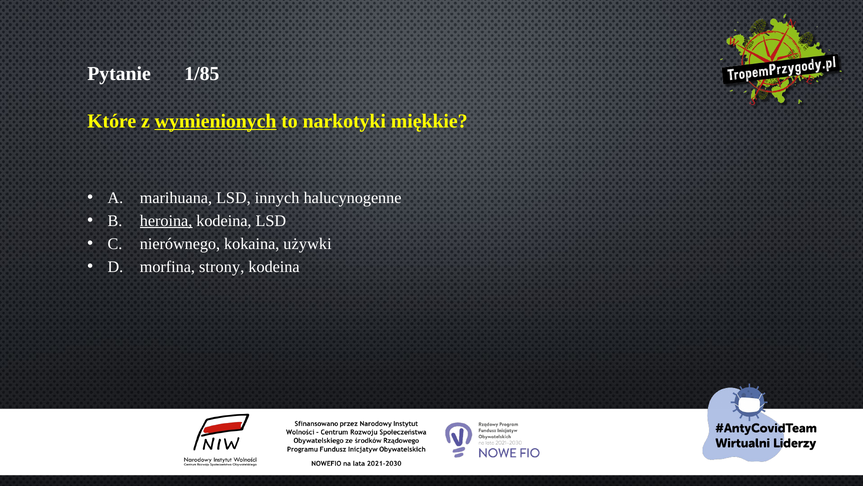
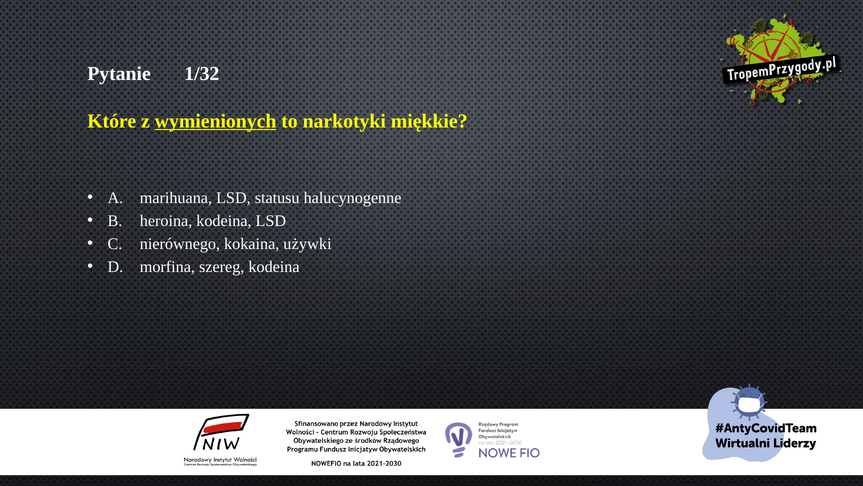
1/85: 1/85 -> 1/32 (202, 74)
innych: innych -> statusu (277, 197)
heroina underline: present -> none (166, 220)
strony: strony -> szereg (222, 267)
